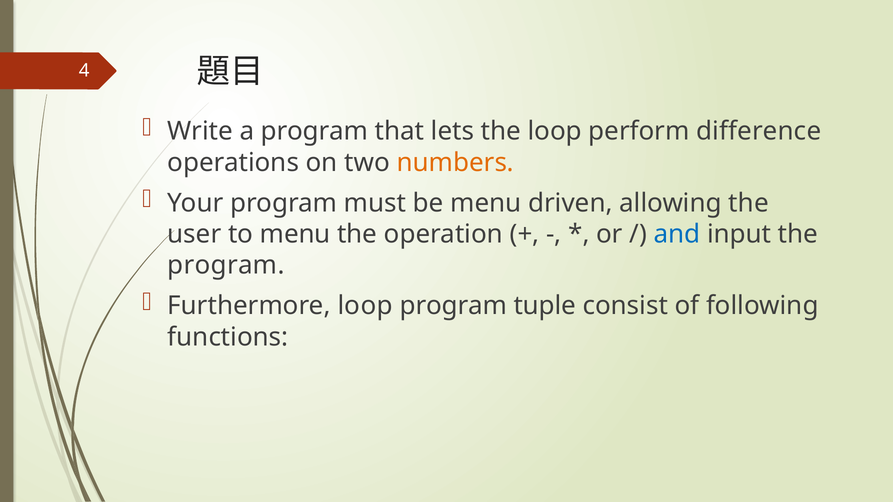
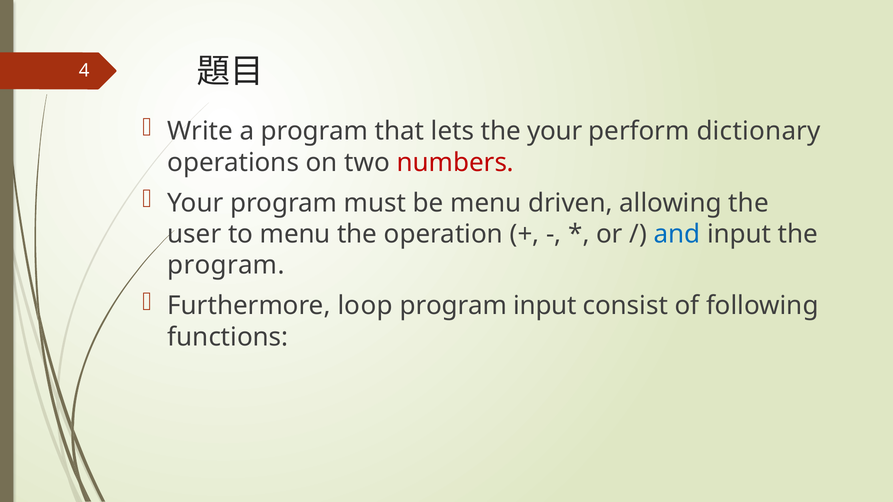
the loop: loop -> your (555, 131)
difference: difference -> dictionary (759, 131)
numbers colour: orange -> red (455, 163)
program tuple: tuple -> input (545, 306)
